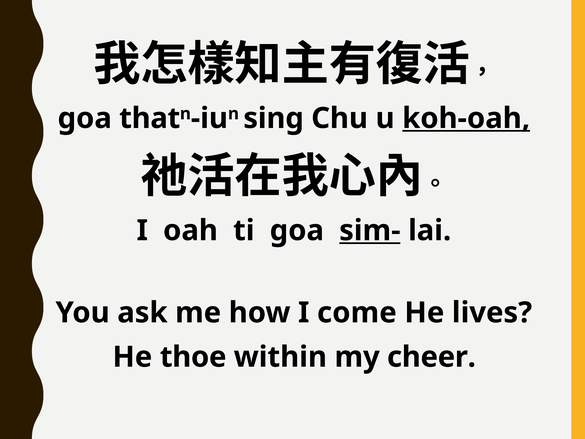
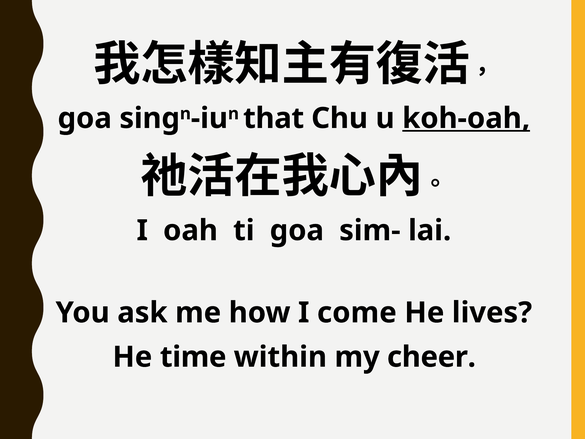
that: that -> sing (150, 118)
sing: sing -> that (274, 118)
sim- underline: present -> none (370, 230)
thoe: thoe -> time (193, 357)
